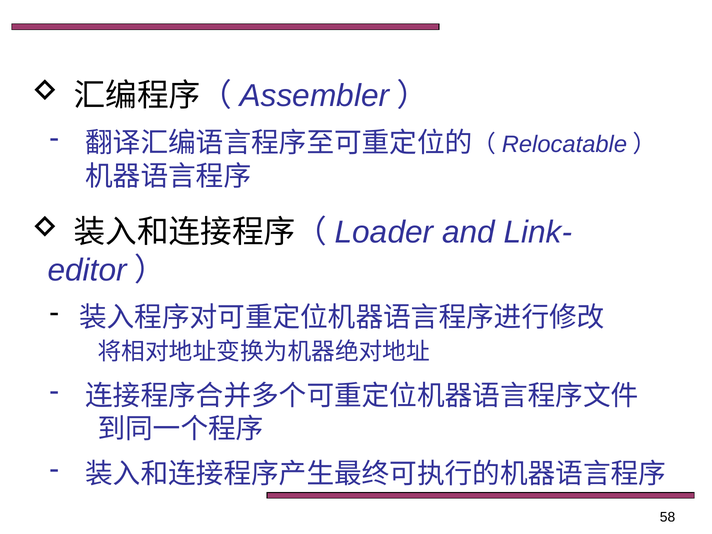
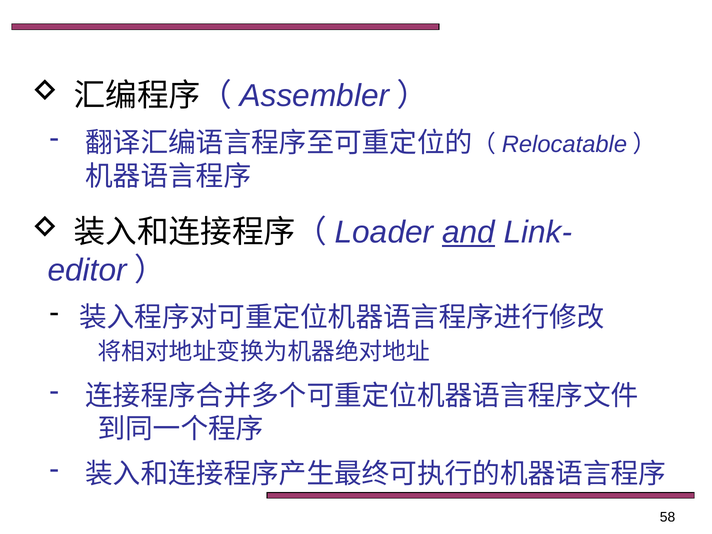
and underline: none -> present (468, 232)
